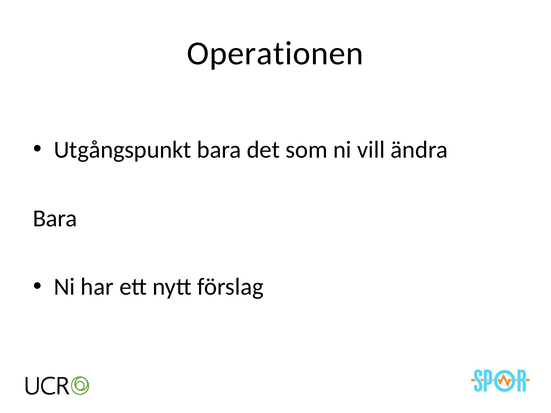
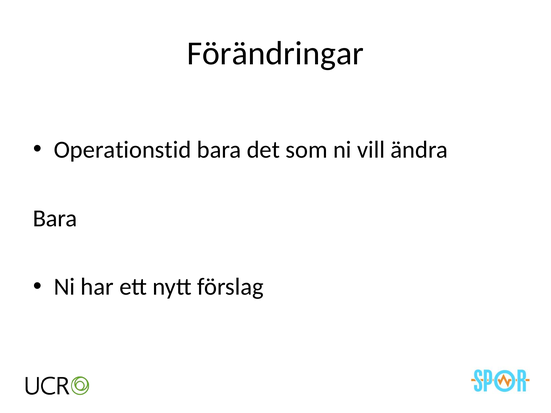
Operationen: Operationen -> Förändringar (275, 53)
Utgångspunkt: Utgångspunkt -> Operationstid (122, 150)
